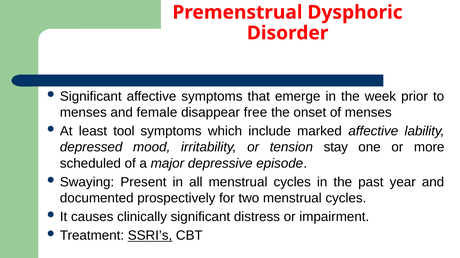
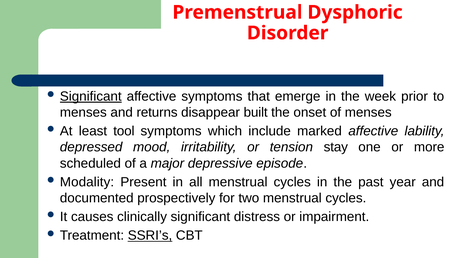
Significant underline: none -> present (91, 97)
female: female -> returns (157, 113)
free: free -> built (256, 113)
Swaying: Swaying -> Modality (87, 183)
